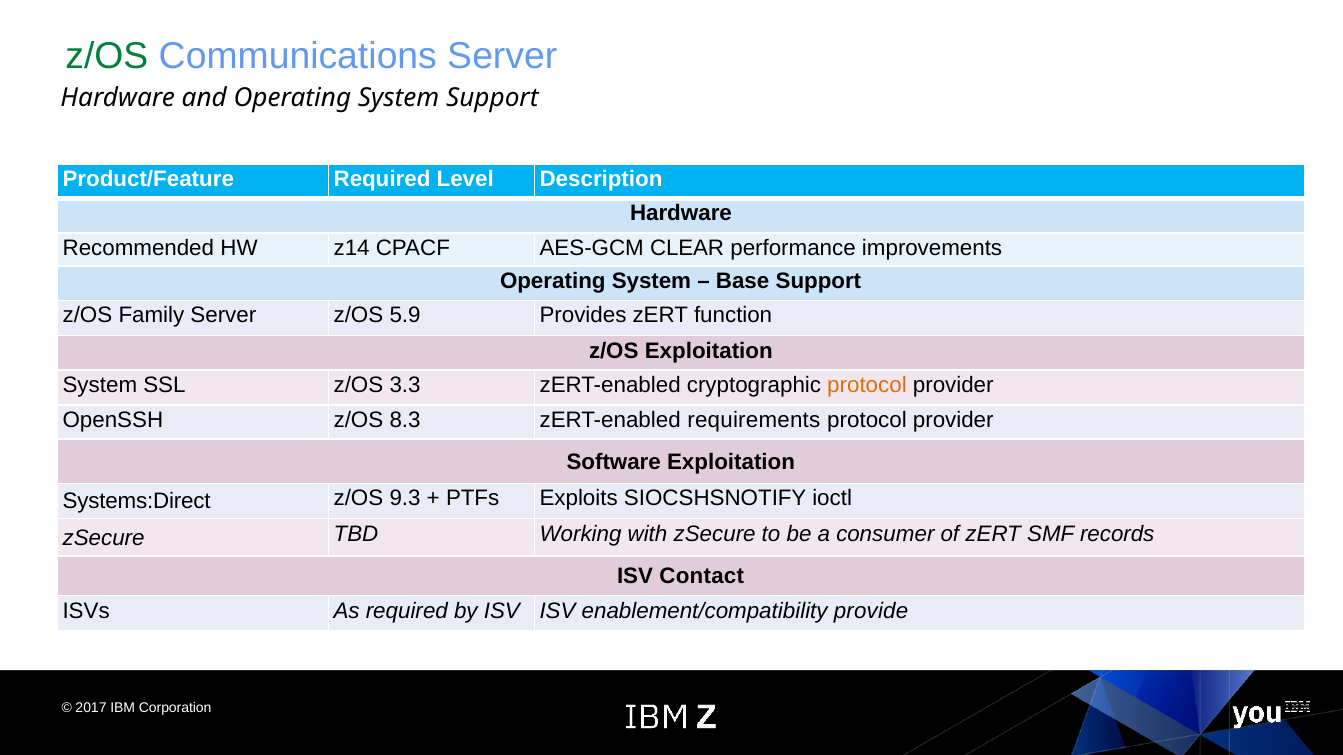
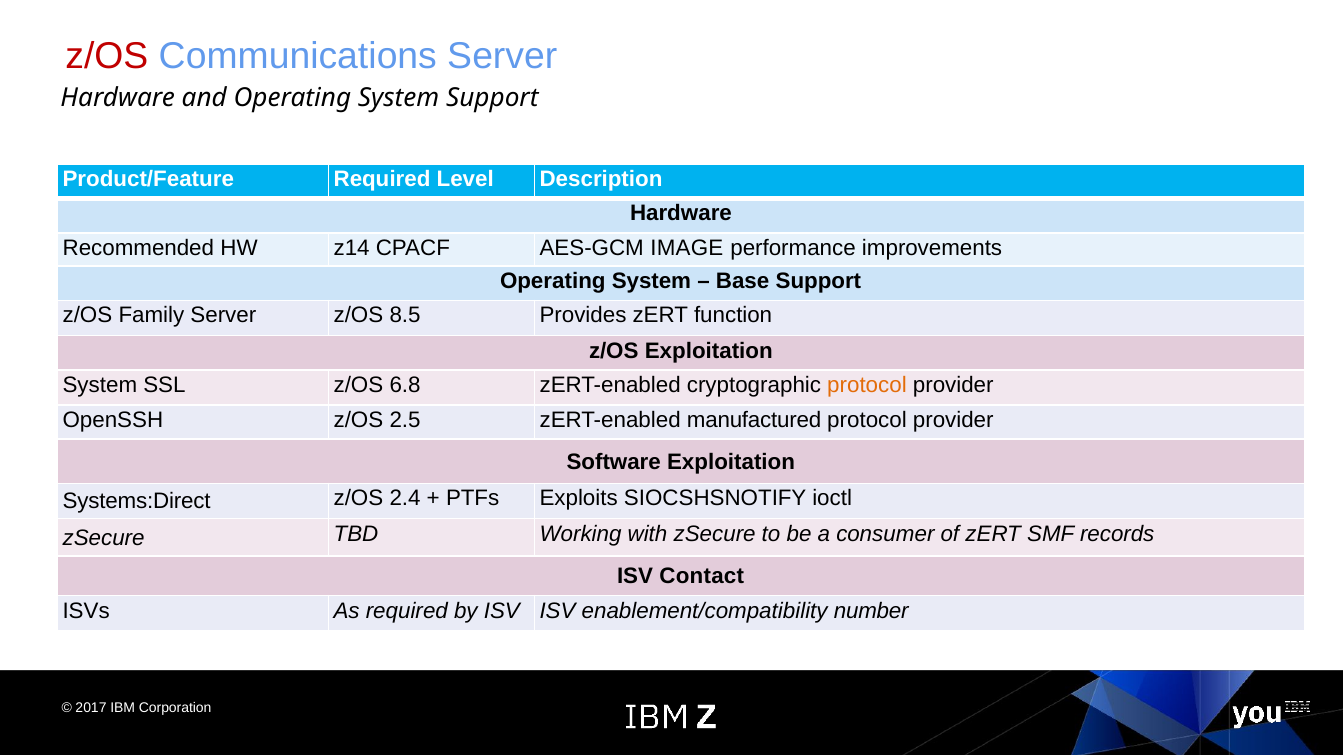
z/OS colour: green -> red (107, 56)
CLEAR: CLEAR -> IMAGE (687, 248)
5.9: 5.9 -> 8.5 (405, 316)
3.3: 3.3 -> 6.8 (405, 385)
8.3: 8.3 -> 2.5 (405, 420)
requirements: requirements -> manufactured (754, 420)
9.3: 9.3 -> 2.4 (405, 499)
provide: provide -> number (871, 612)
